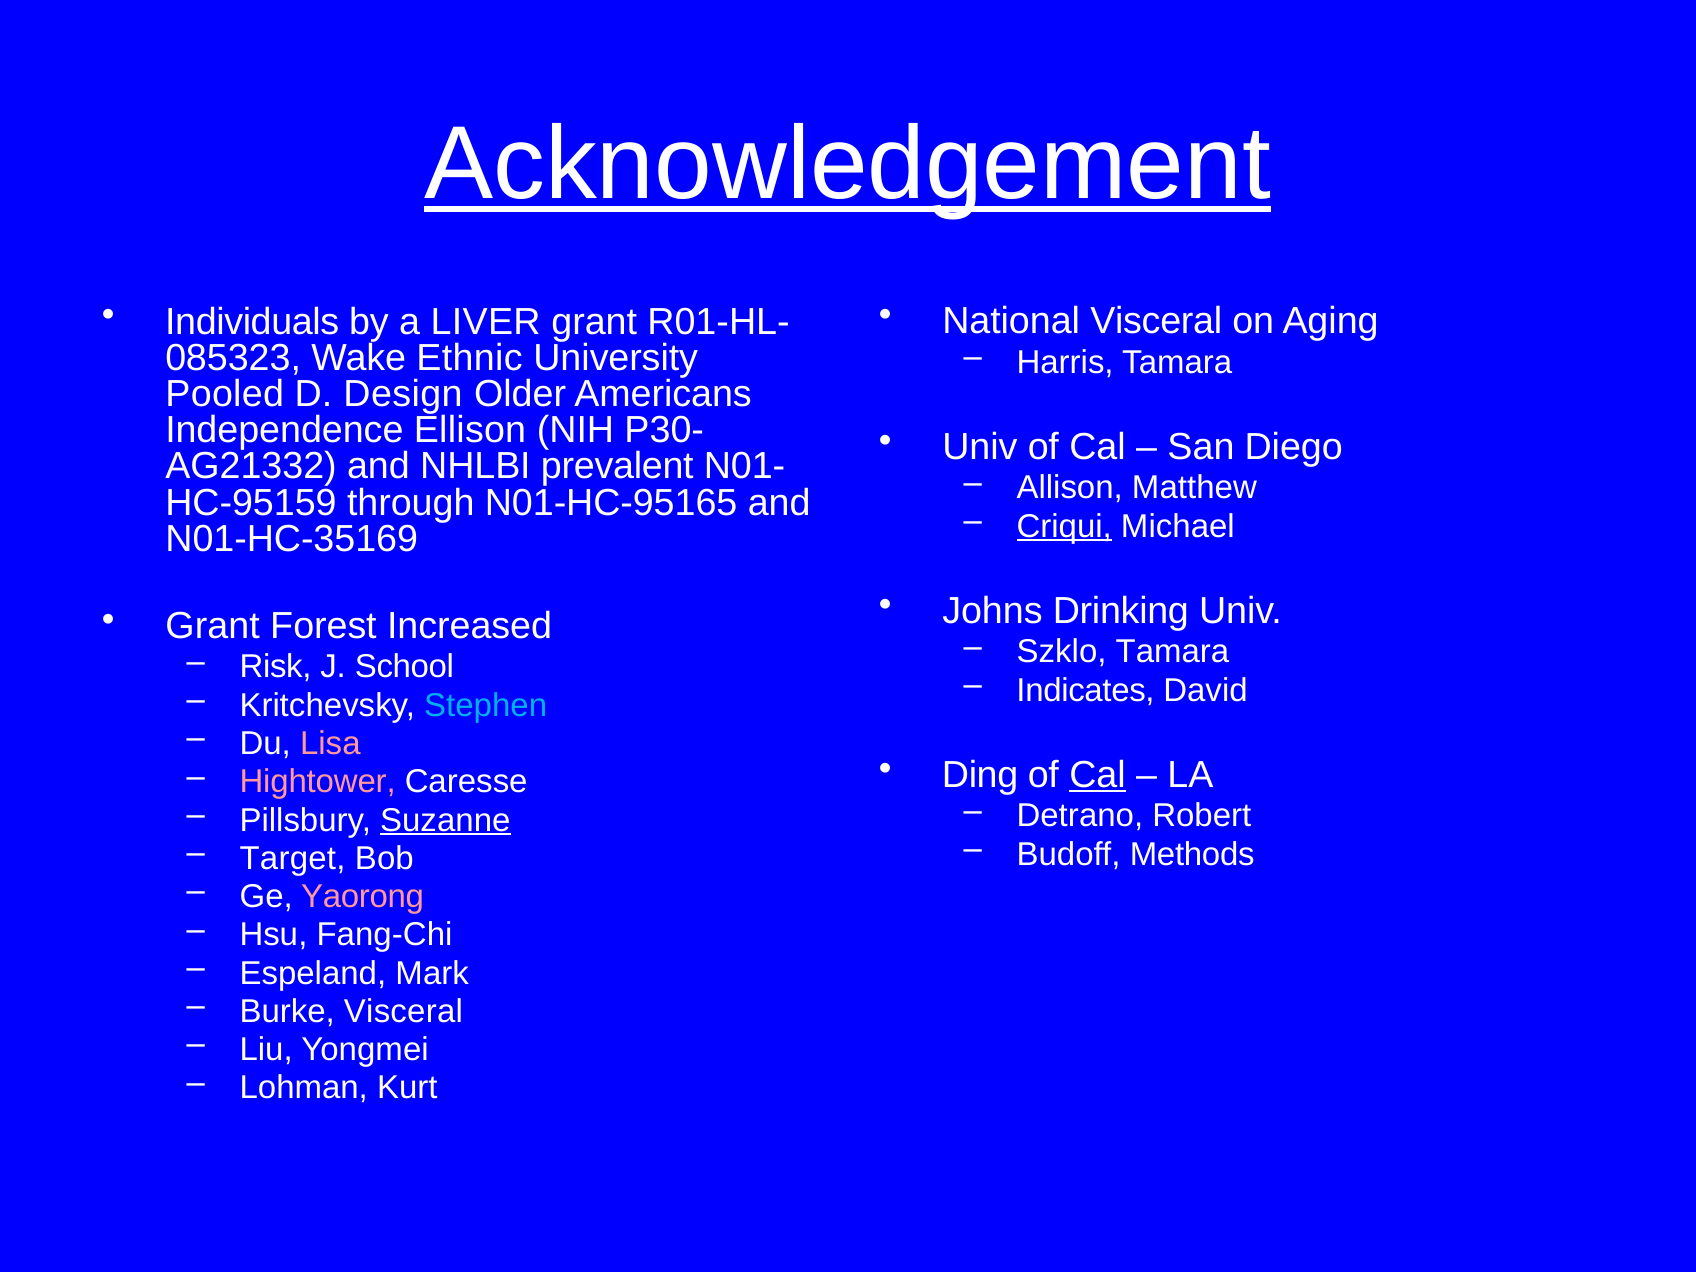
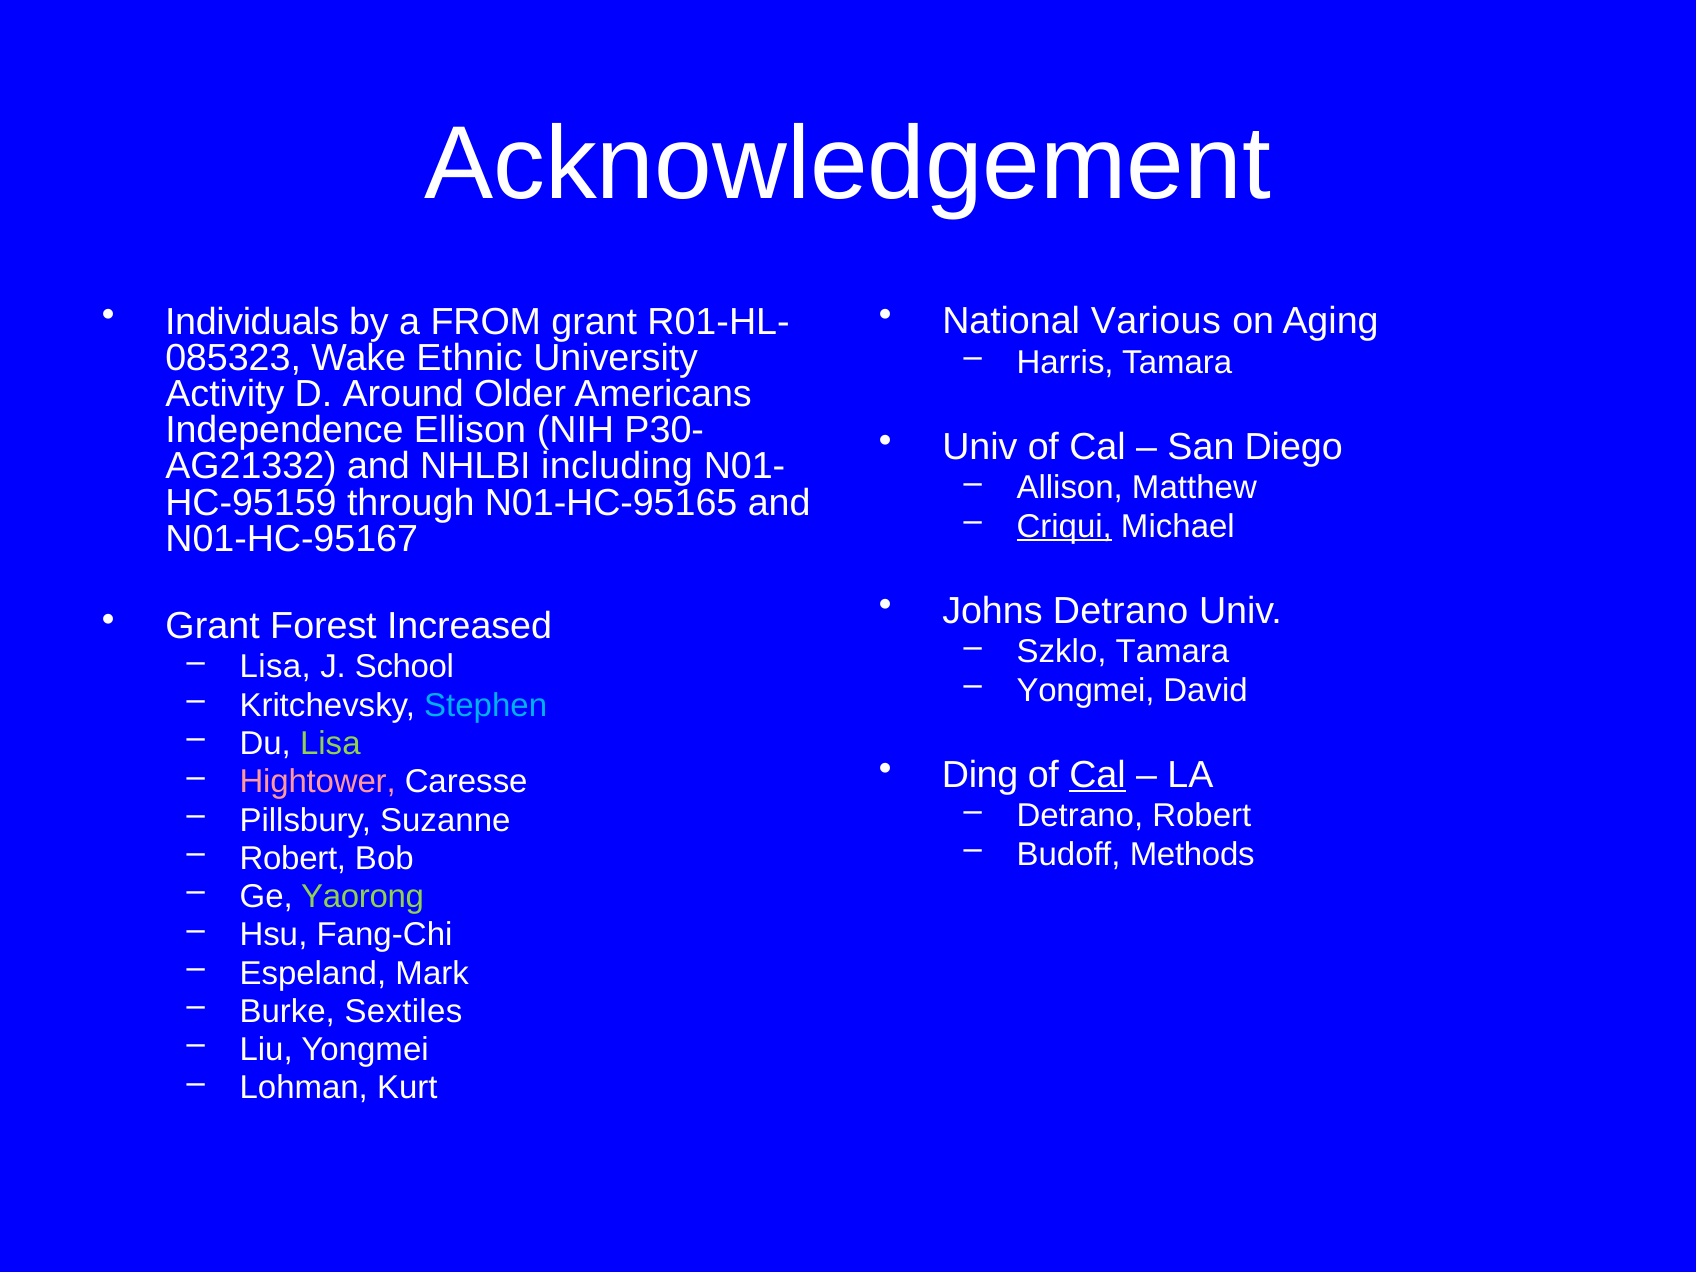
Acknowledgement underline: present -> none (848, 164)
National Visceral: Visceral -> Various (1156, 322)
LIVER: LIVER -> FROM (486, 322)
Pooled: Pooled -> Activity (225, 394)
Design: Design -> Around (403, 394)
prevalent: prevalent -> including (617, 467)
N01-HC-35169: N01-HC-35169 -> N01-HC-95167 (292, 539)
Johns Drinking: Drinking -> Detrano (1121, 611)
Risk: Risk -> Lisa (275, 667)
Indicates: Indicates -> Yongmei (1085, 690)
Lisa colour: pink -> light green (330, 744)
Suzanne underline: present -> none (445, 820)
Target: Target -> Robert (293, 858)
Yaorong colour: pink -> light green (363, 897)
Burke Visceral: Visceral -> Sextiles (403, 1011)
